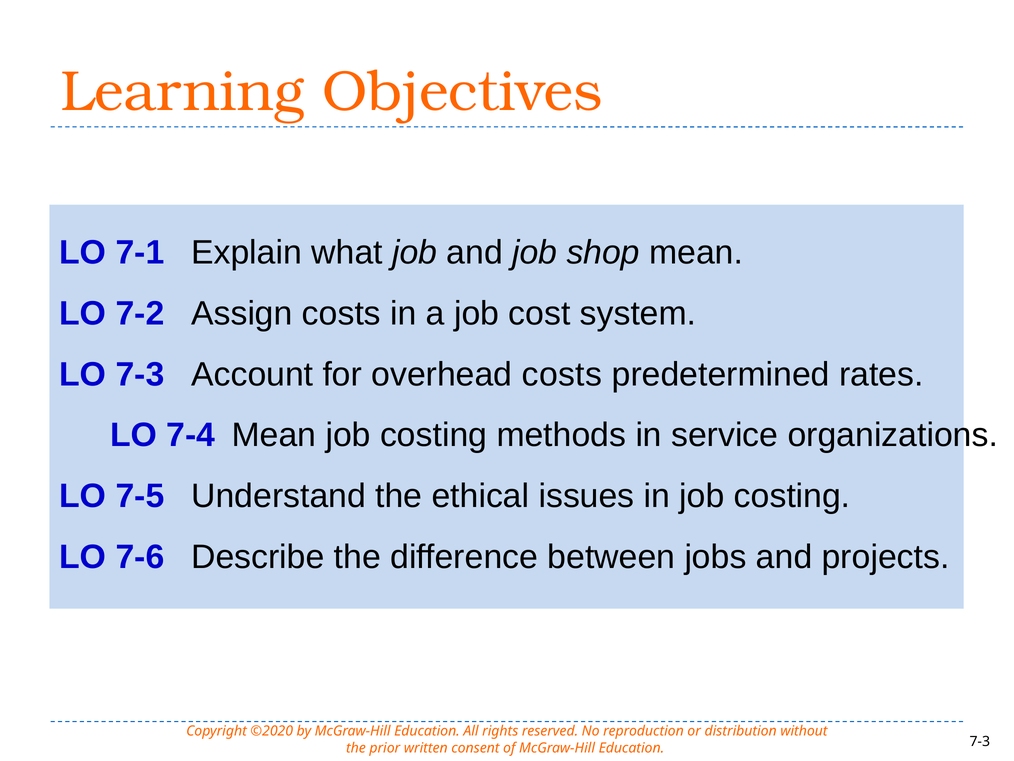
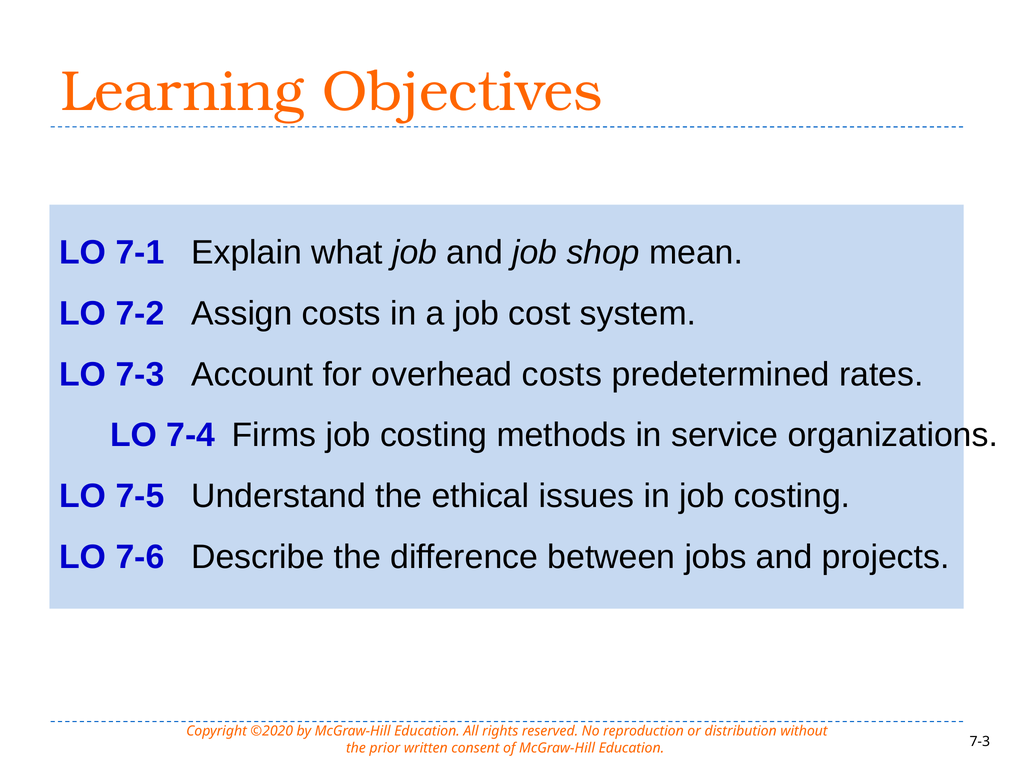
7-4 Mean: Mean -> Firms (274, 435)
